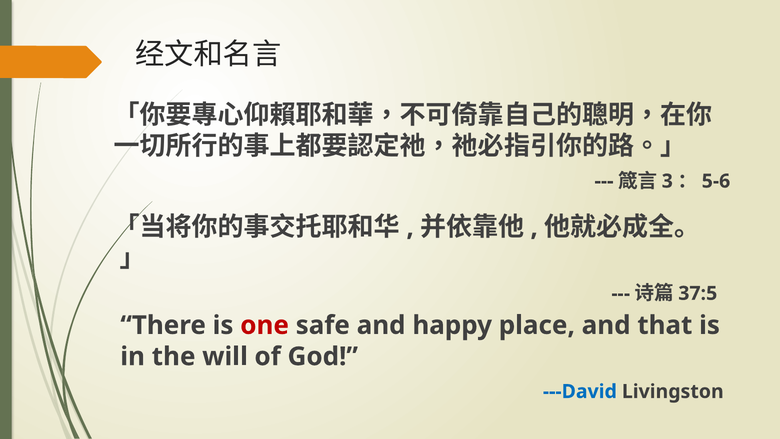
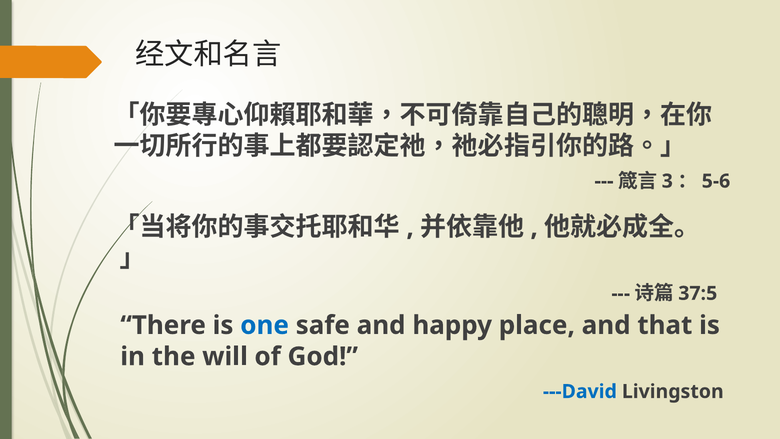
one colour: red -> blue (265, 325)
